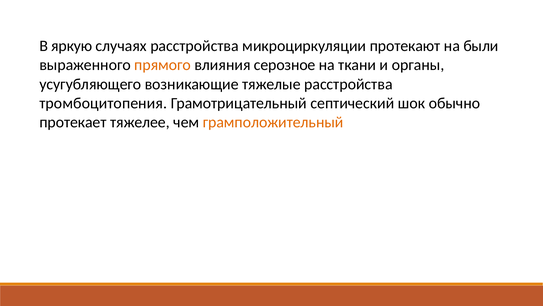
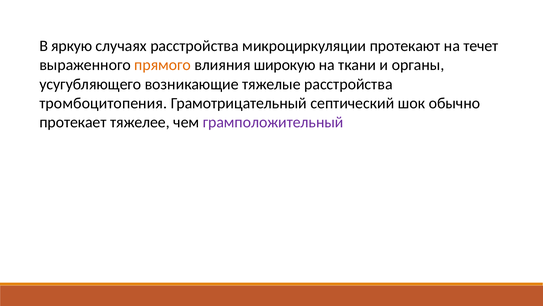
были: были -> течет (481, 46)
серозное: серозное -> широкую (285, 65)
грамположительный colour: orange -> purple (273, 122)
